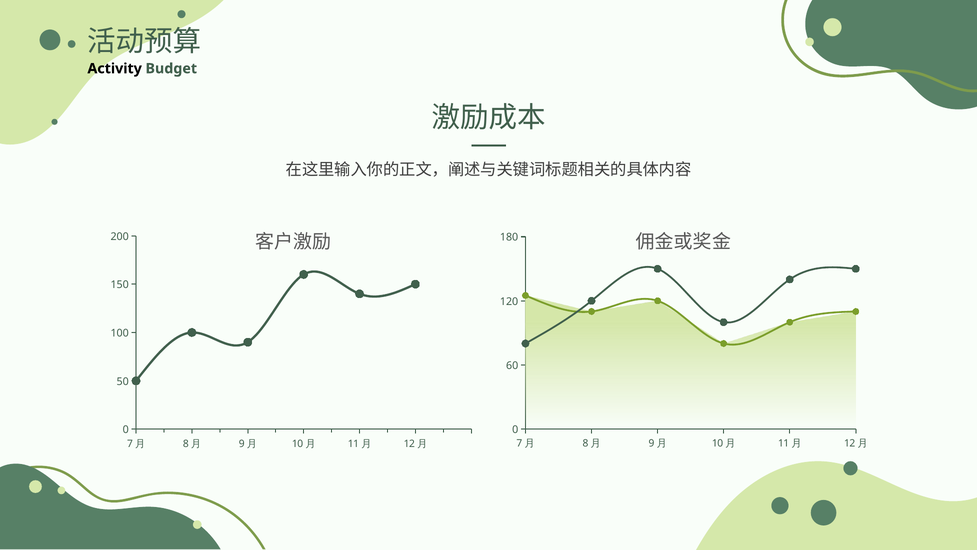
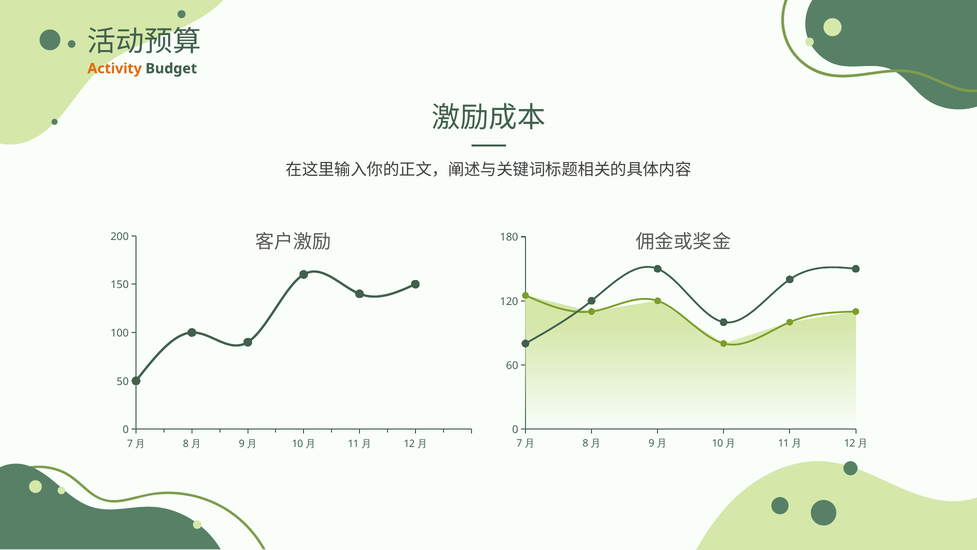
Activity colour: black -> orange (115, 69)
